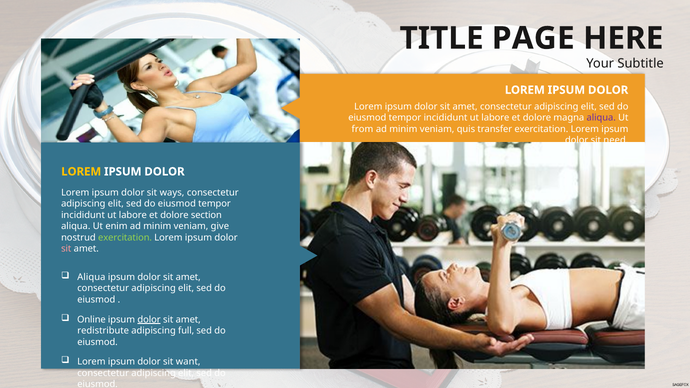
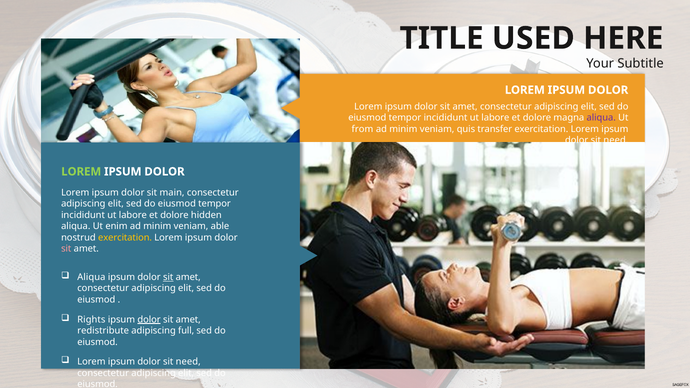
PAGE: PAGE -> USED (533, 38)
LOREM colour: yellow -> light green (81, 172)
ways: ways -> main (172, 193)
section: section -> hidden (206, 215)
give: give -> able (220, 226)
exercitation colour: light green -> yellow (125, 238)
sit underline: none -> present (168, 277)
Online: Online -> Rights (91, 320)
want: want -> need (188, 362)
